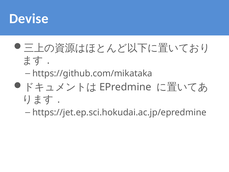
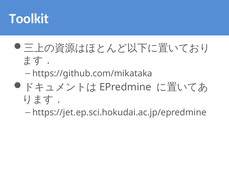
Devise: Devise -> Toolkit (29, 19)
